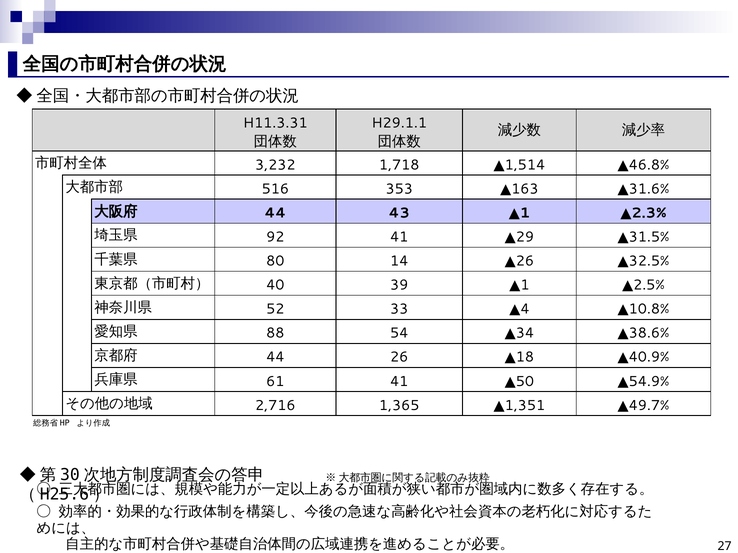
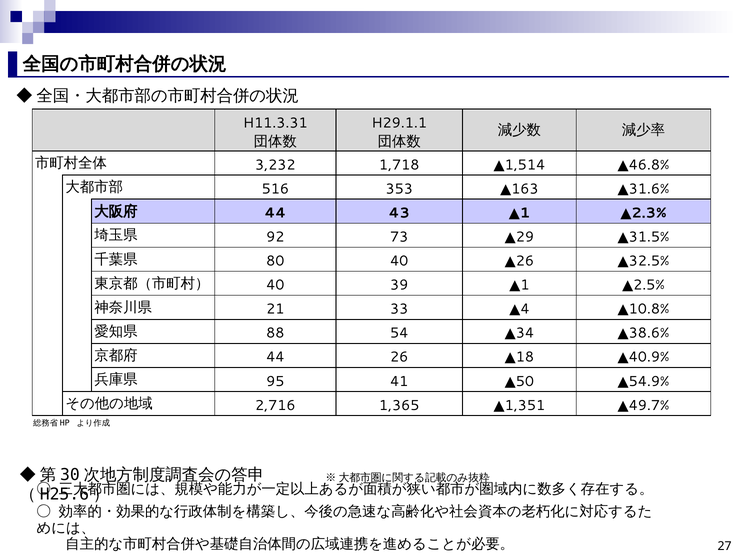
92 41: 41 -> 73 (399, 237)
80 14: 14 -> 40 (399, 261)
52: 52 -> 21 (275, 309)
61: 61 -> 95 (275, 382)
